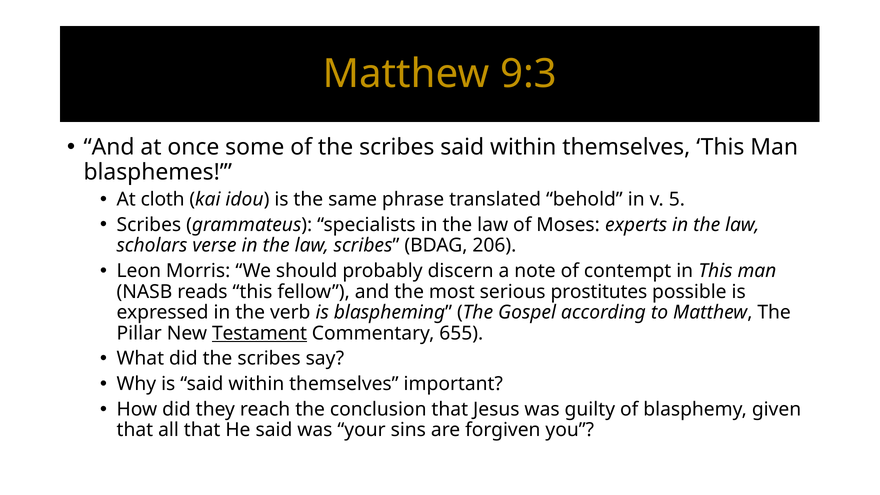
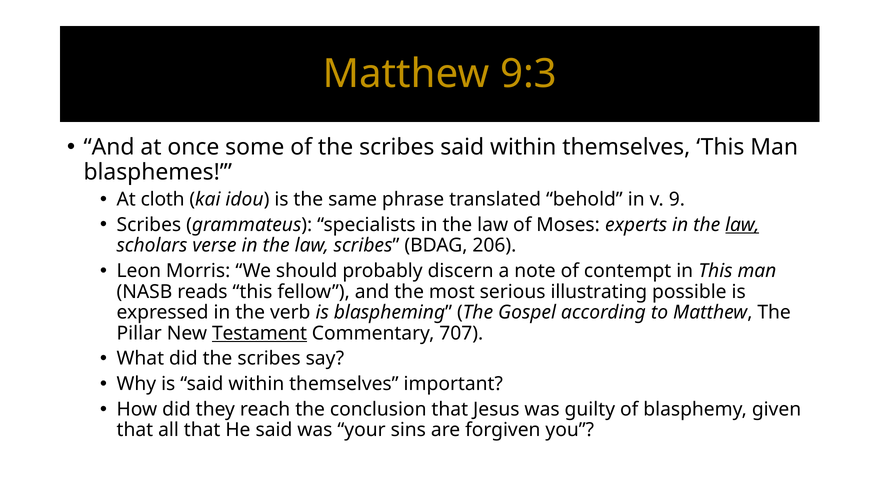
5: 5 -> 9 (677, 199)
law underline: none -> present (742, 225)
prostitutes: prostitutes -> illustrating (599, 292)
655: 655 -> 707 (461, 333)
